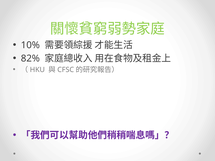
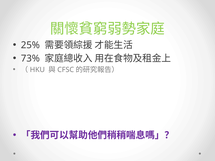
10%: 10% -> 25% (30, 45)
82%: 82% -> 73% (30, 59)
